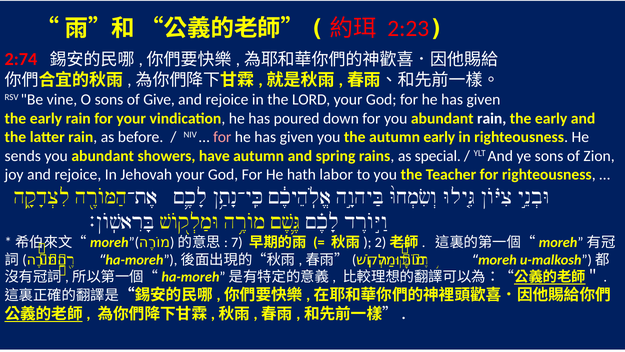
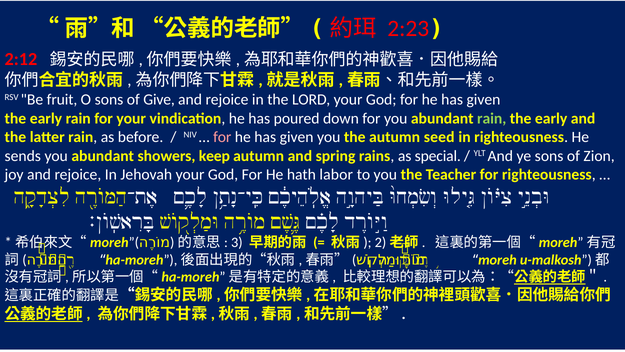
2:74: 2:74 -> 2:12 (21, 59)
vine: vine -> fruit (62, 100)
rain colour: white -> light green (492, 118)
autumn early: early -> seed (439, 137)
have: have -> keep (214, 156)
7: 7 -> 3 (237, 243)
